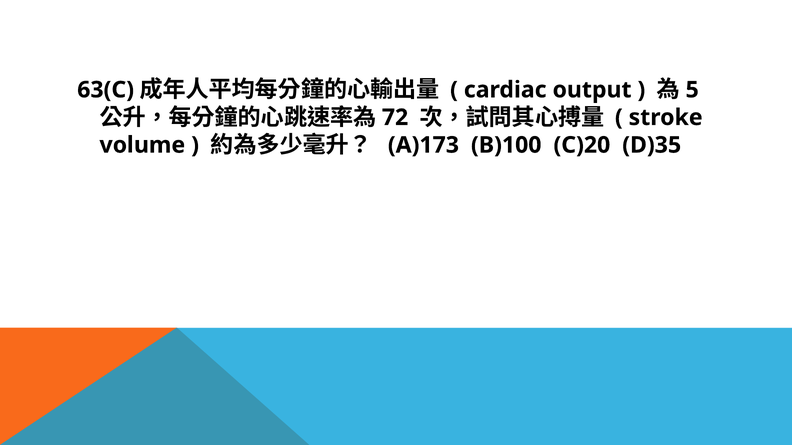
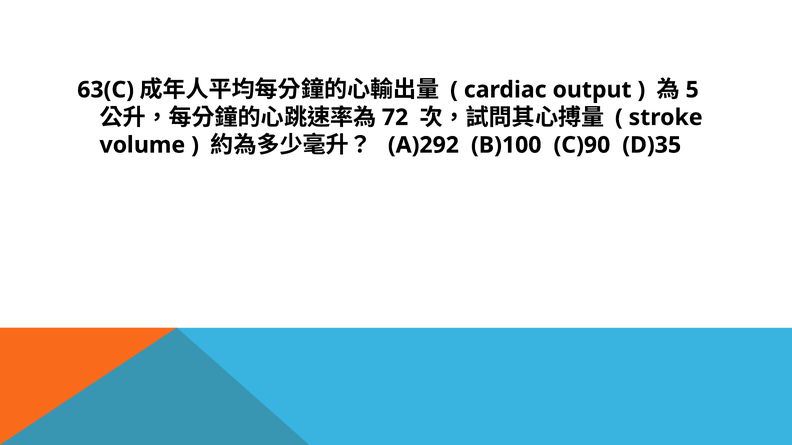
A)173: A)173 -> A)292 (423, 145)
C)20: C)20 -> C)90 (582, 145)
